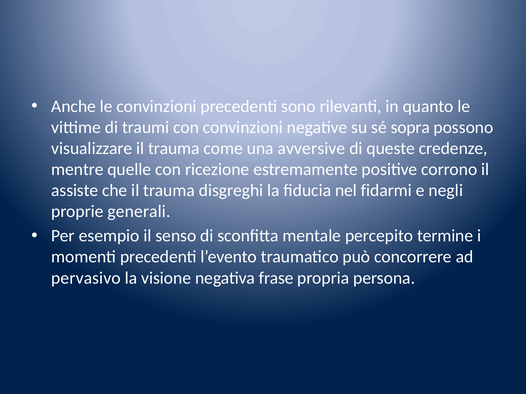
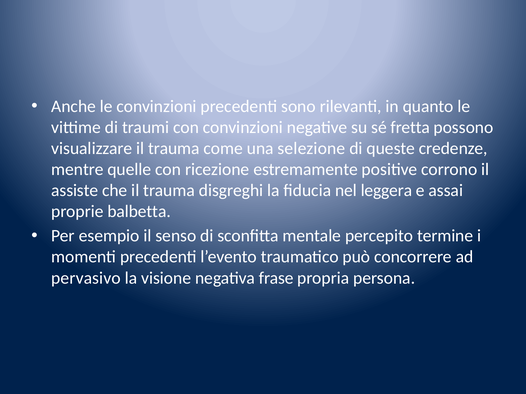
sopra: sopra -> fretta (410, 127)
avversive: avversive -> selezione (311, 149)
fidarmi: fidarmi -> leggera (386, 191)
negli: negli -> assai (446, 191)
generali: generali -> balbetta (139, 212)
